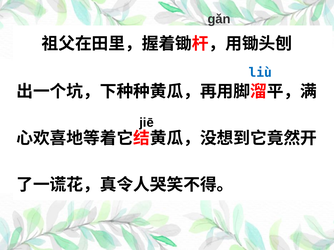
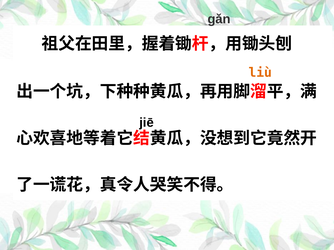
liù colour: blue -> orange (260, 73)
